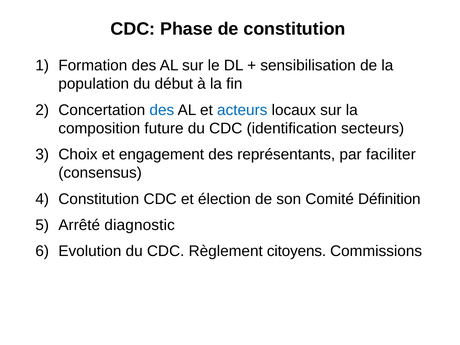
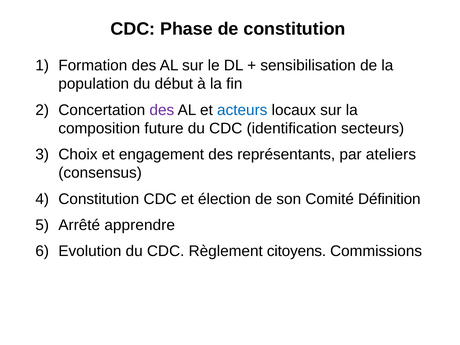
des colour: blue -> purple (162, 110)
faciliter: faciliter -> ateliers (391, 154)
diagnostic: diagnostic -> apprendre (140, 225)
